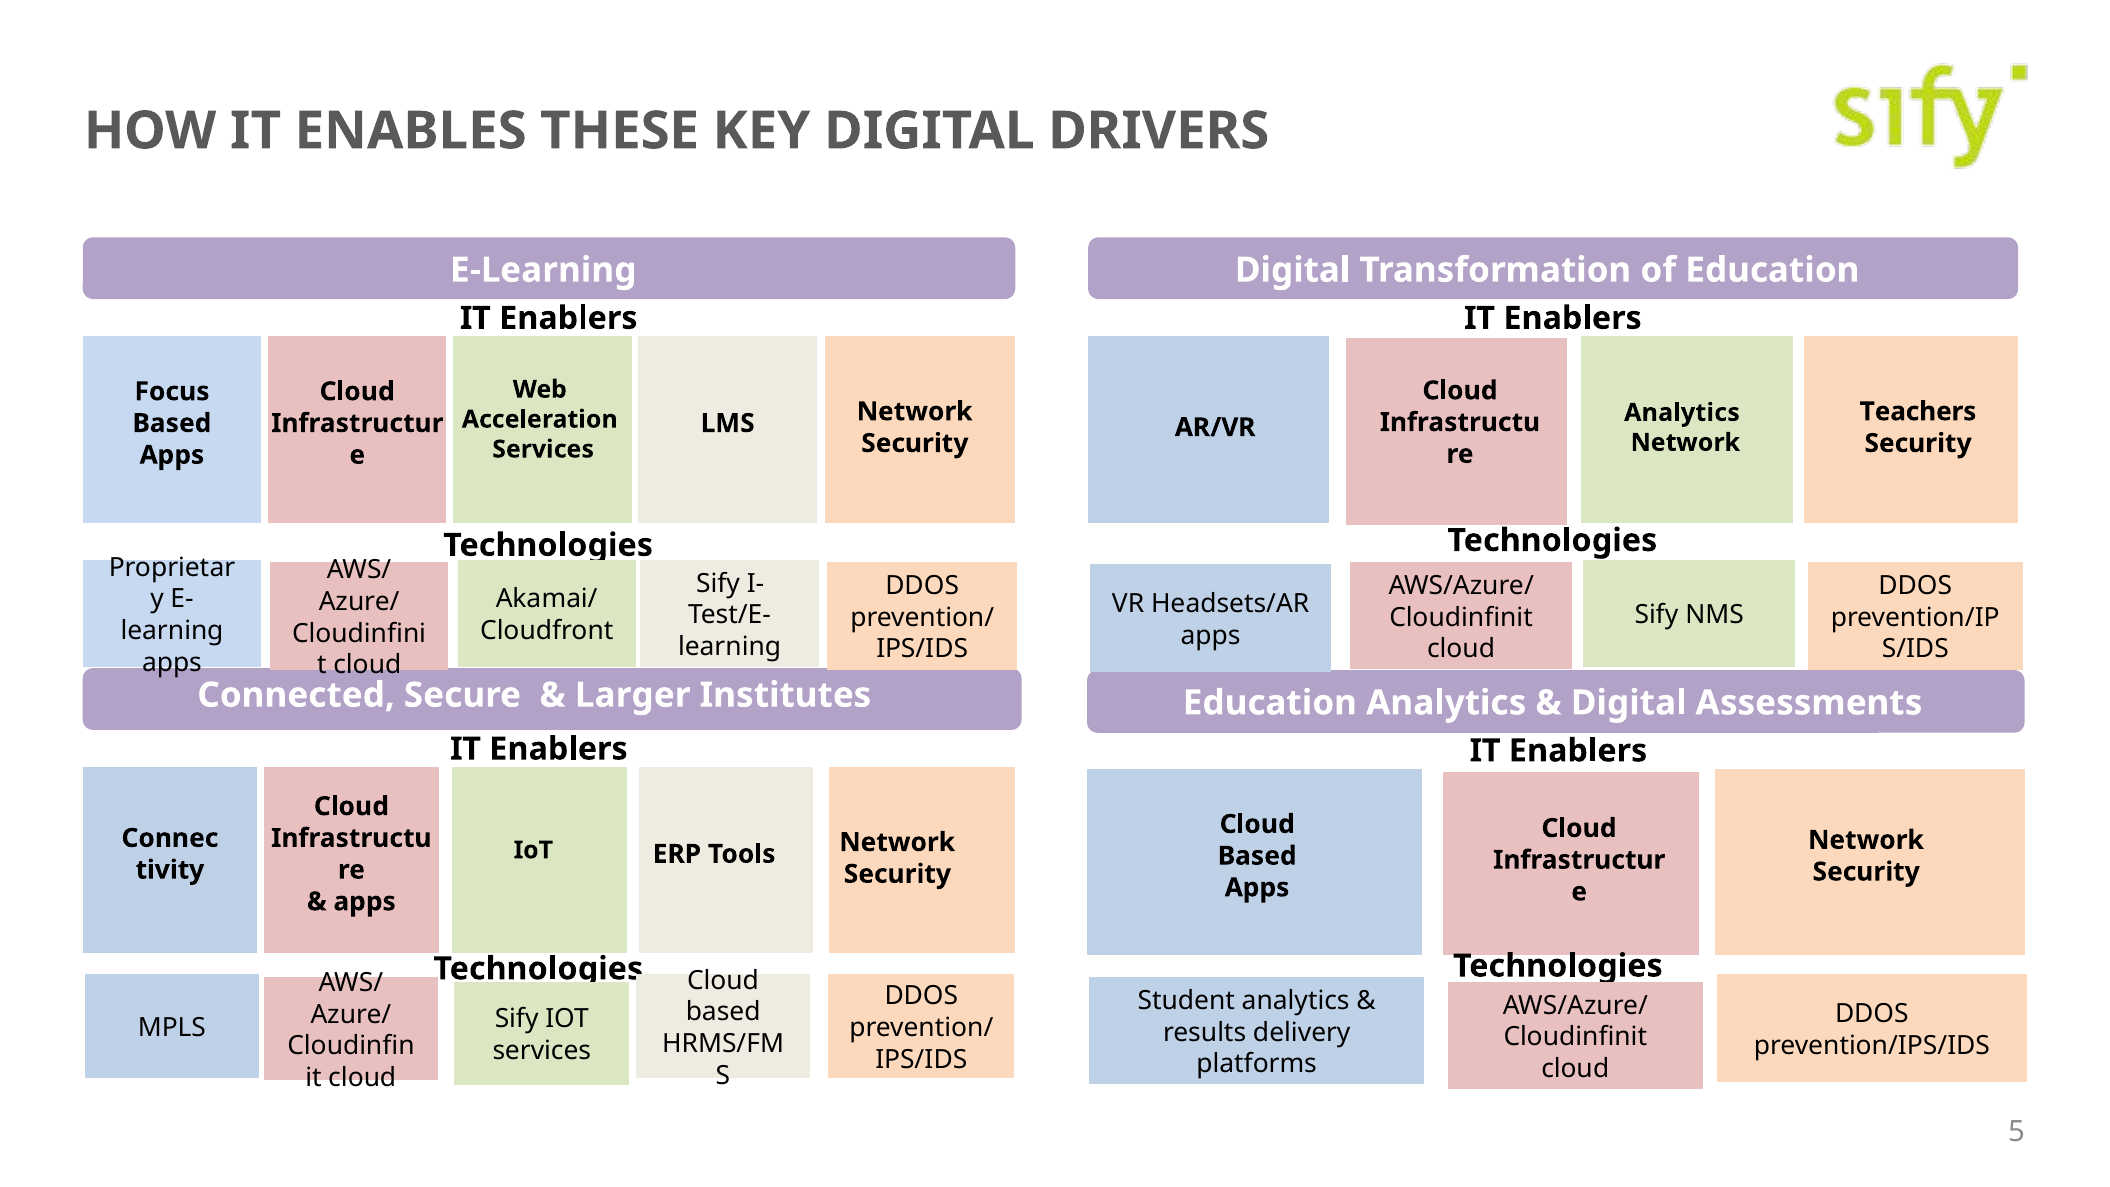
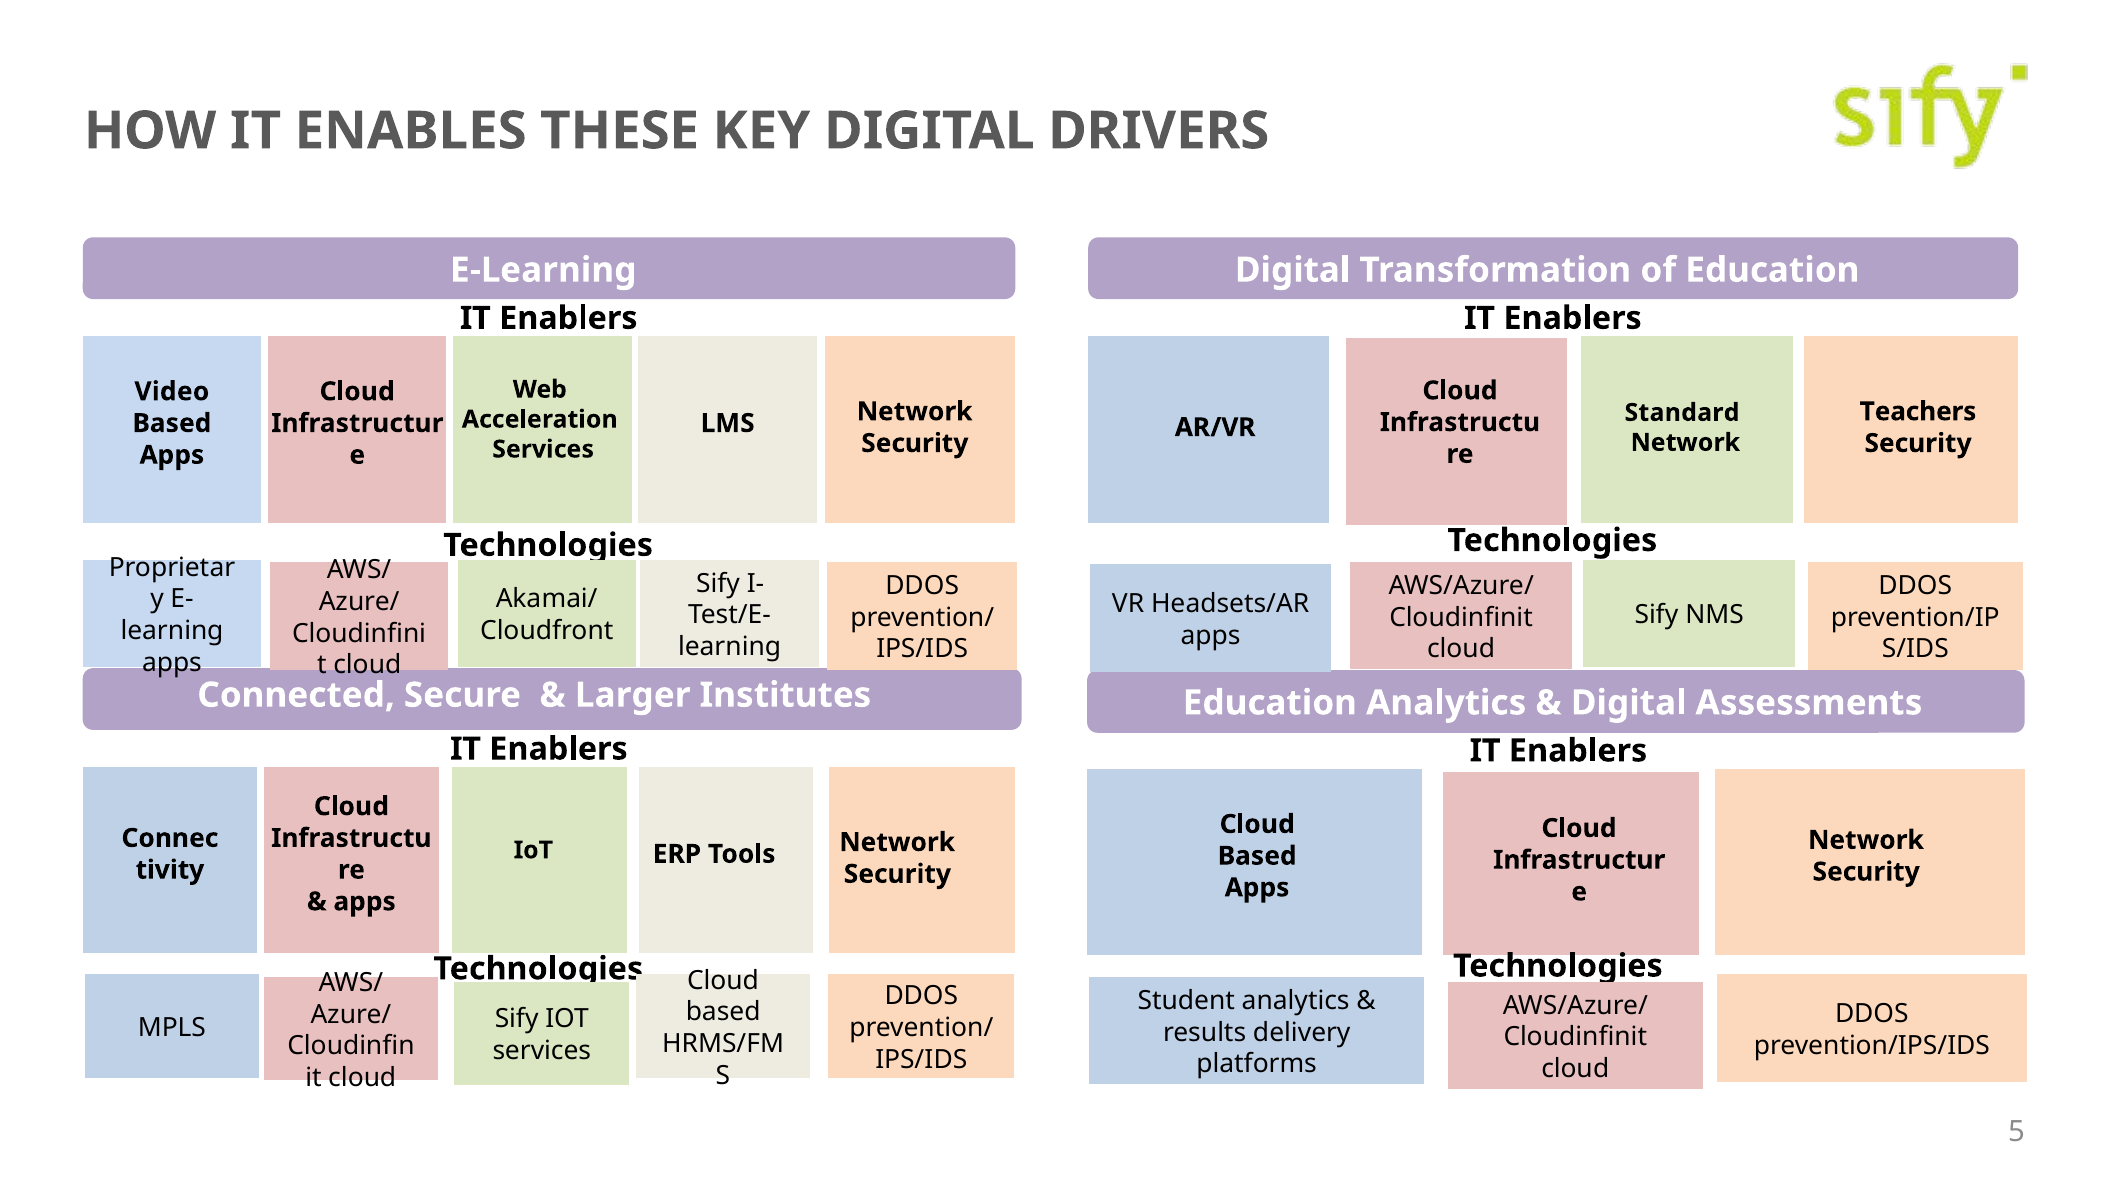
Focus: Focus -> Video (172, 392)
Analytics: Analytics -> Standard (1682, 413)
